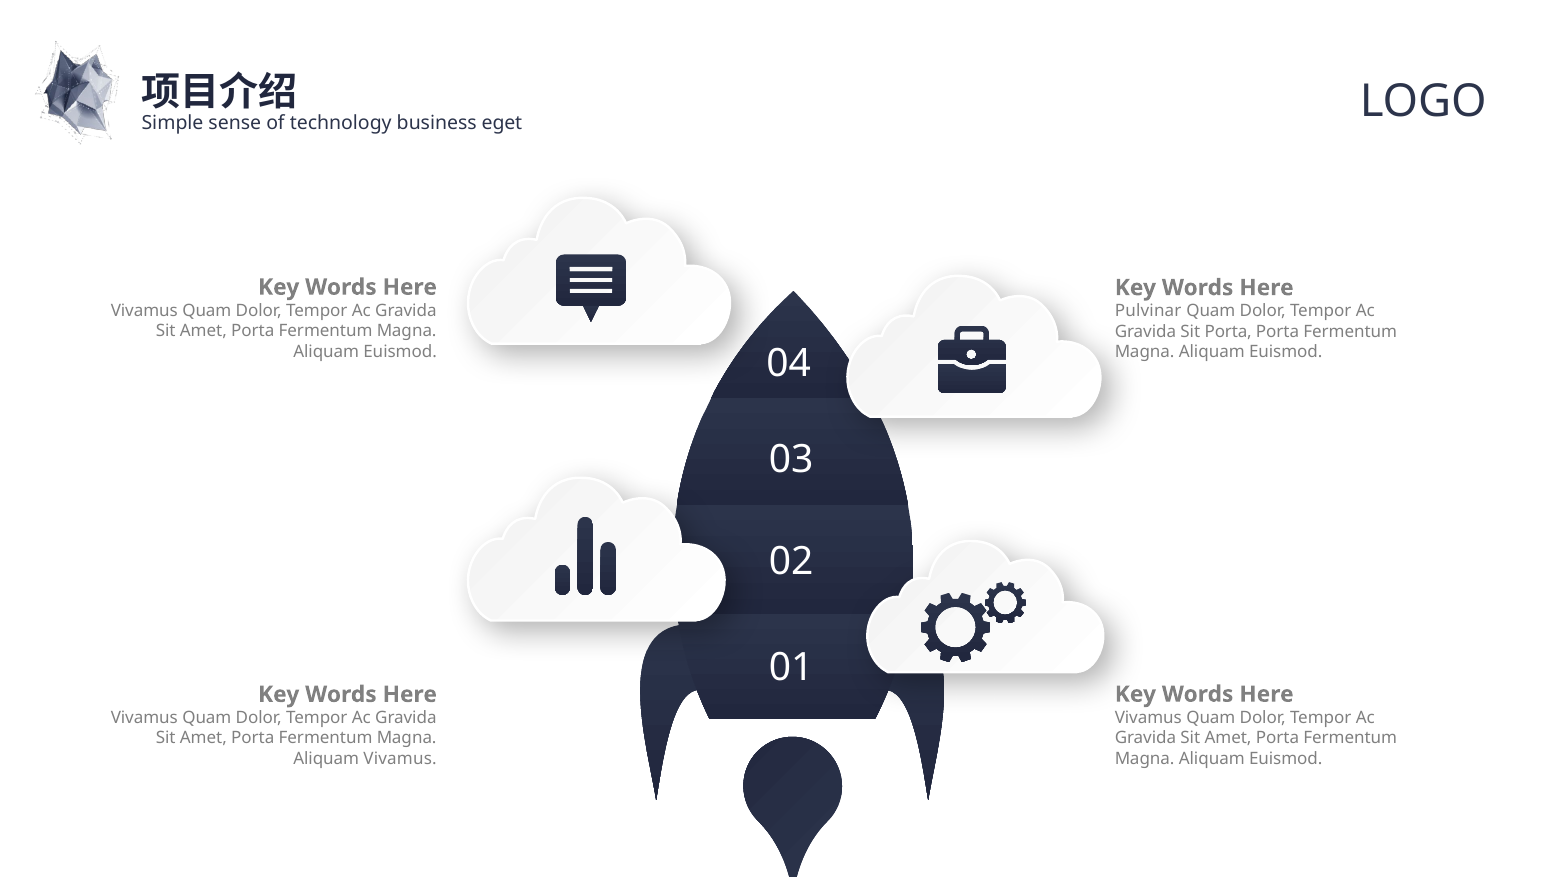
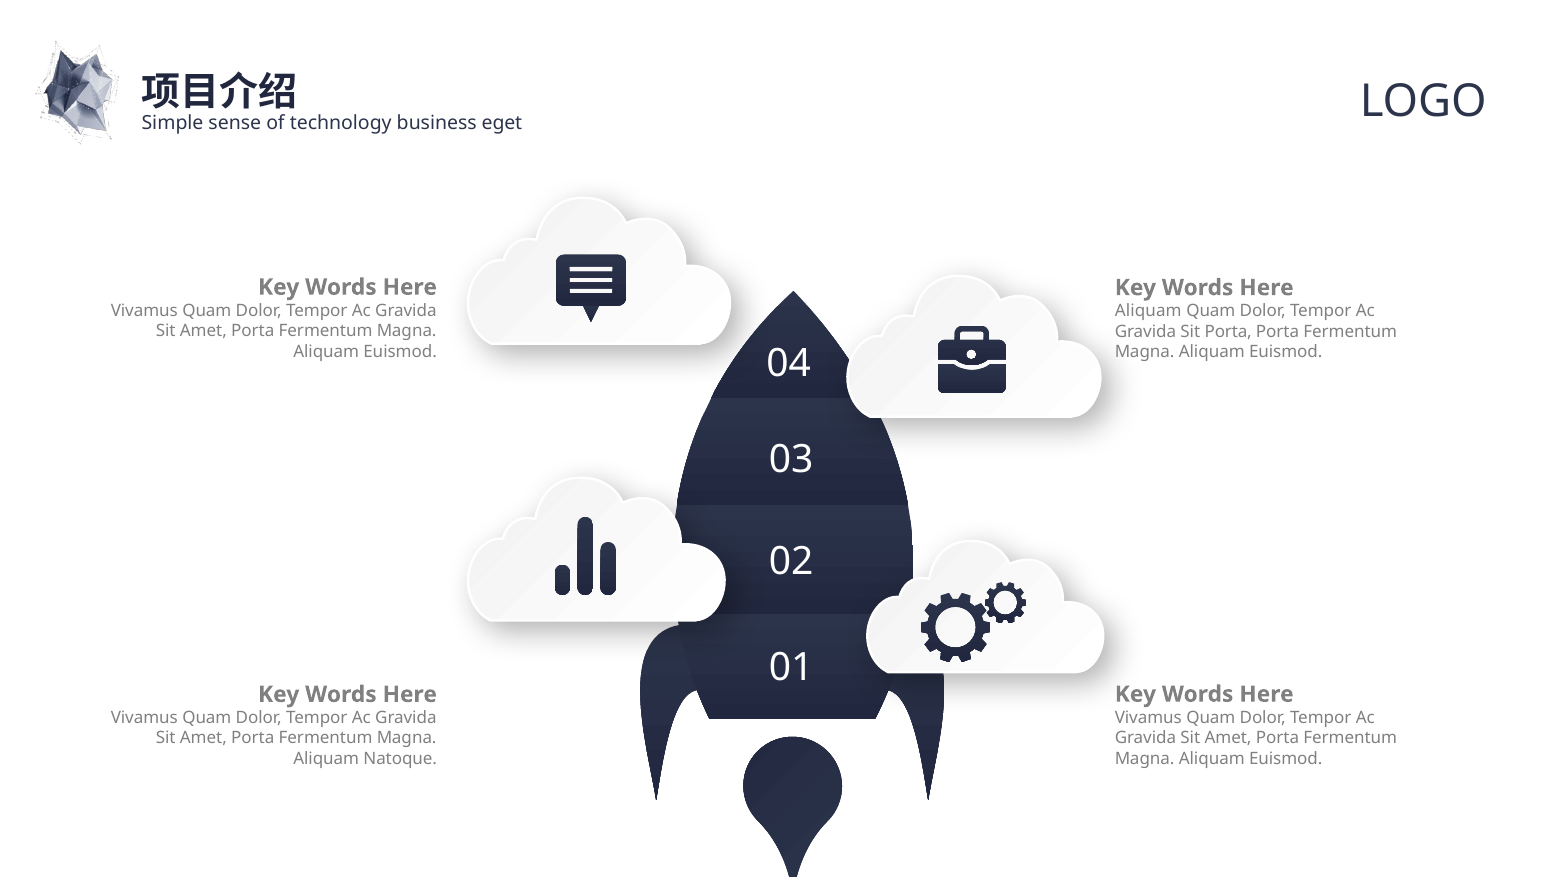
Pulvinar: Pulvinar -> Aliquam (1148, 311)
Aliquam Vivamus: Vivamus -> Natoque (400, 759)
